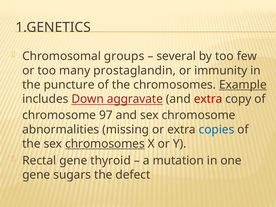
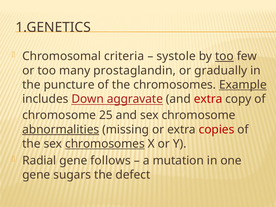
groups: groups -> criteria (124, 56)
several: several -> systole (176, 56)
too underline: none -> present (224, 56)
immunity: immunity -> gradually (221, 70)
97: 97 -> 25 (106, 115)
abnormalities underline: none -> present (61, 129)
copies colour: blue -> red (217, 129)
Rectal: Rectal -> Radial (39, 160)
thyroid: thyroid -> follows (111, 160)
